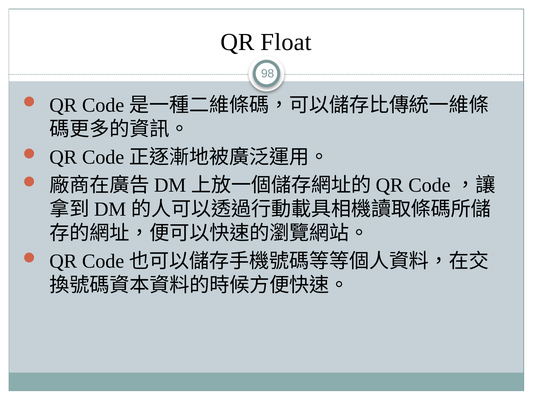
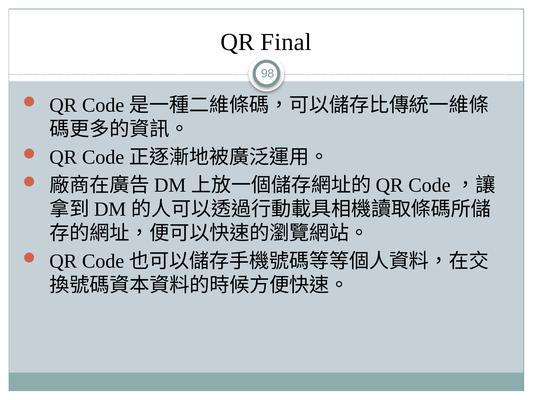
Float: Float -> Final (286, 42)
